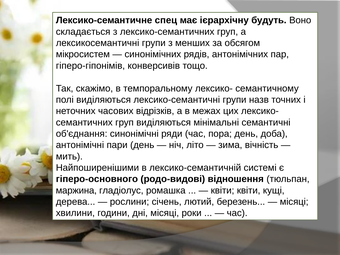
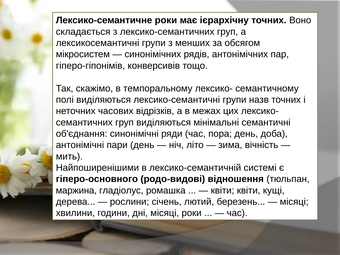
Лексико-семантичне спец: спец -> роки (166, 20)
ієрархічну будуть: будуть -> точних (269, 20)
